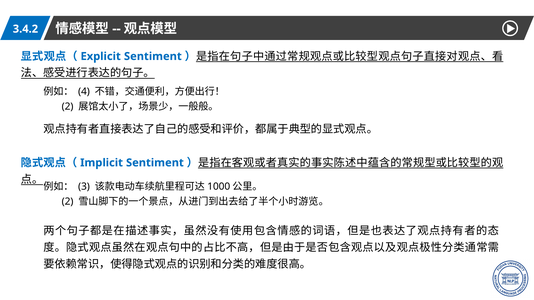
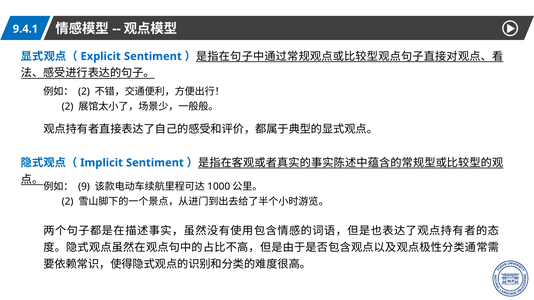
3.4.2: 3.4.2 -> 9.4.1 (25, 29)
4: 4 -> 2 (84, 92)
3: 3 -> 9 (84, 187)
